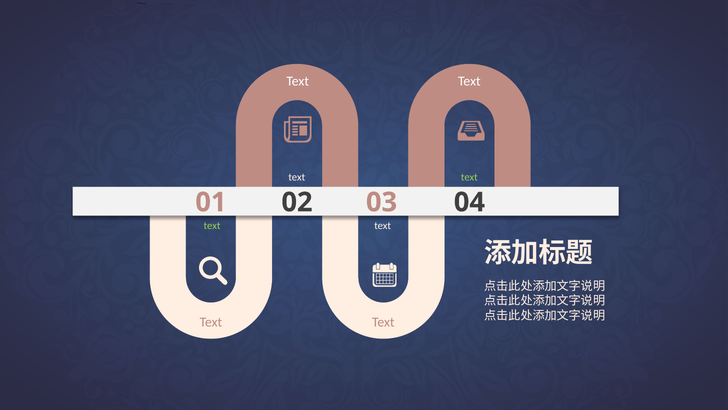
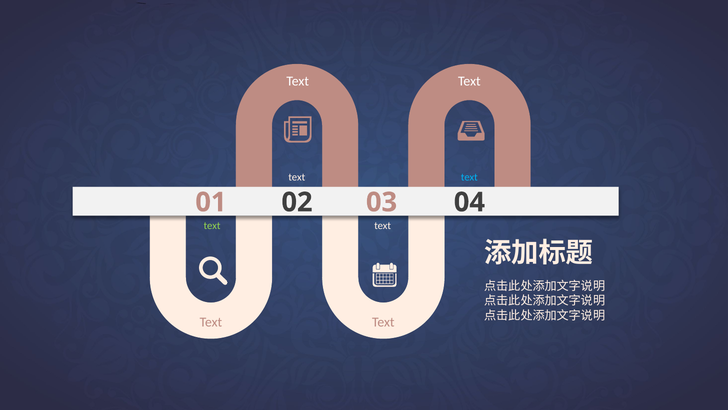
text colour: light green -> light blue (469, 177)
